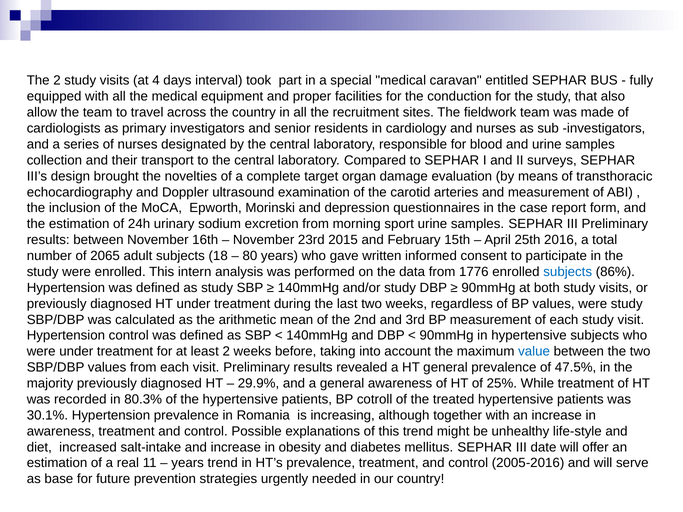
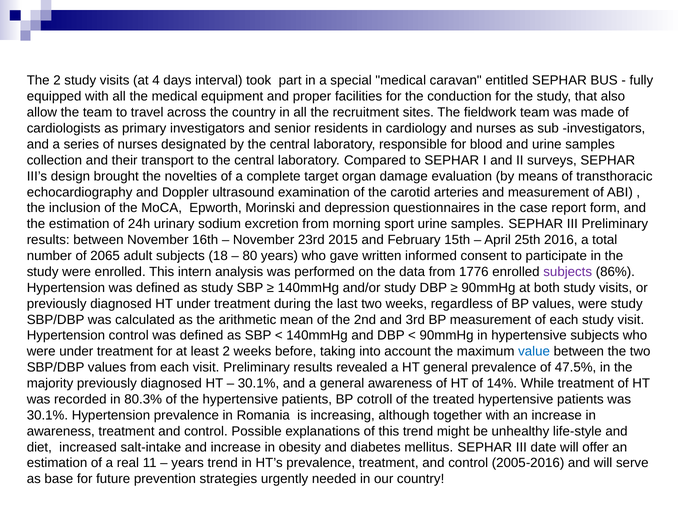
subjects colour: blue -> purple (568, 272)
29.9%: 29.9% -> 30.1% (259, 384)
25%: 25% -> 14% (502, 384)
